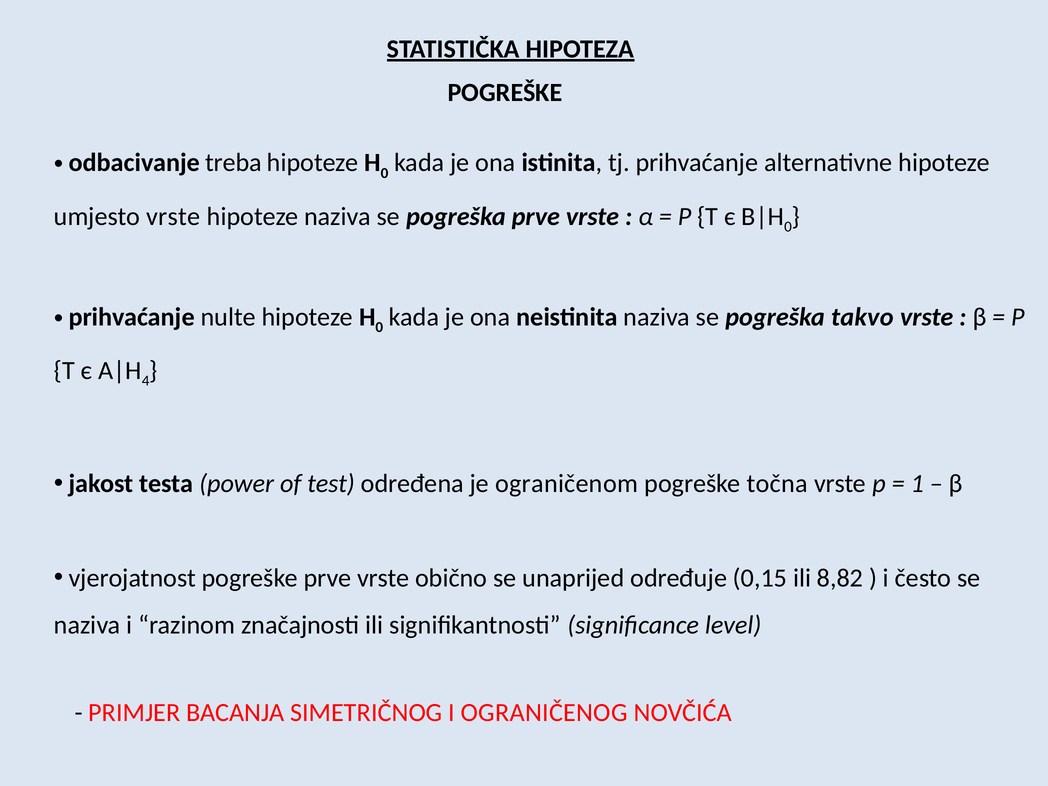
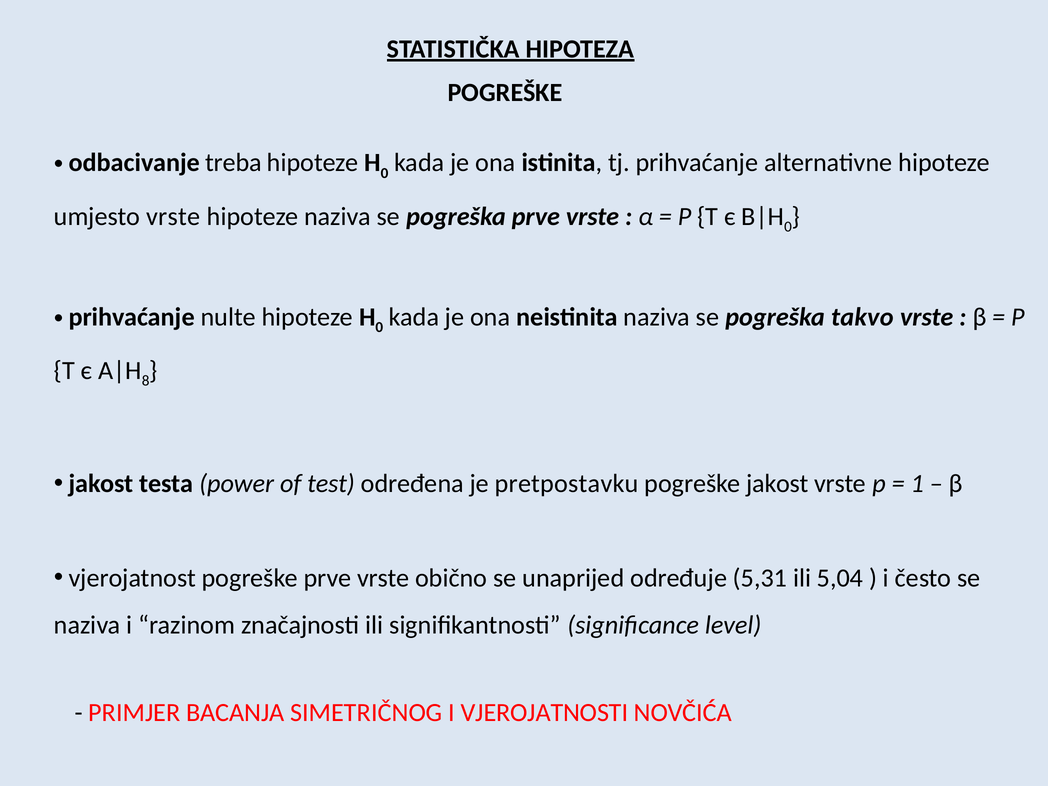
4: 4 -> 8 (146, 381)
ograničenom: ograničenom -> pretpostavku (567, 484)
pogreške točna: točna -> jakost (777, 484)
0,15: 0,15 -> 5,31 (760, 578)
8,82: 8,82 -> 5,04 (840, 578)
OGRANIČENOG: OGRANIČENOG -> VJEROJATNOSTI (544, 713)
